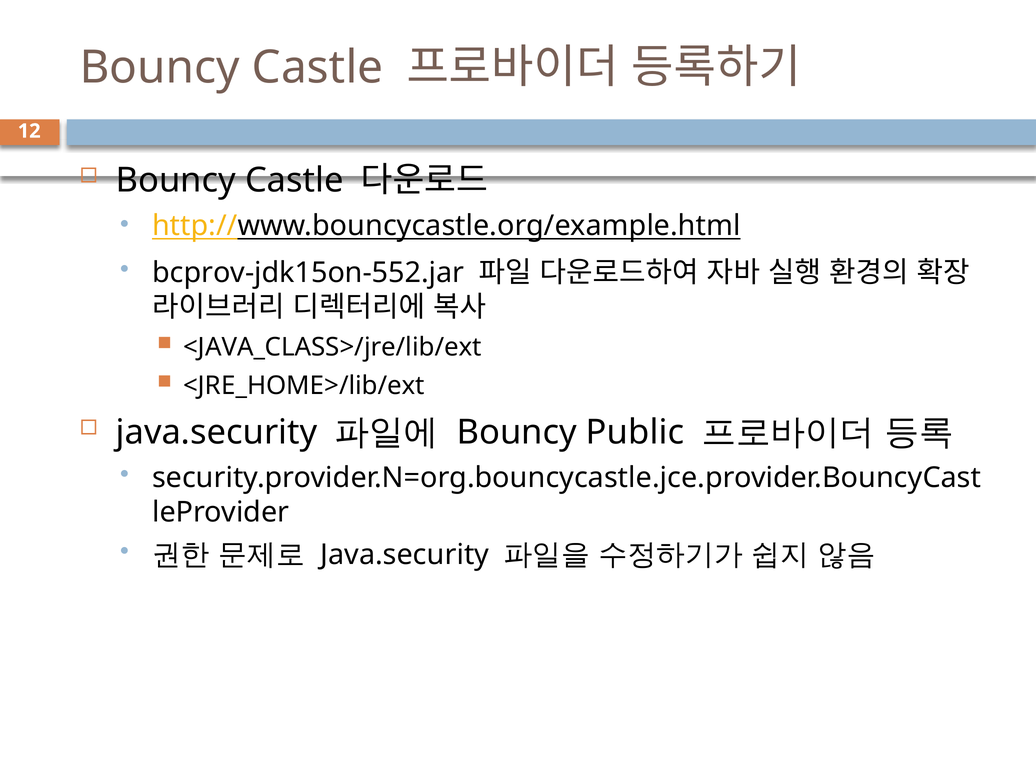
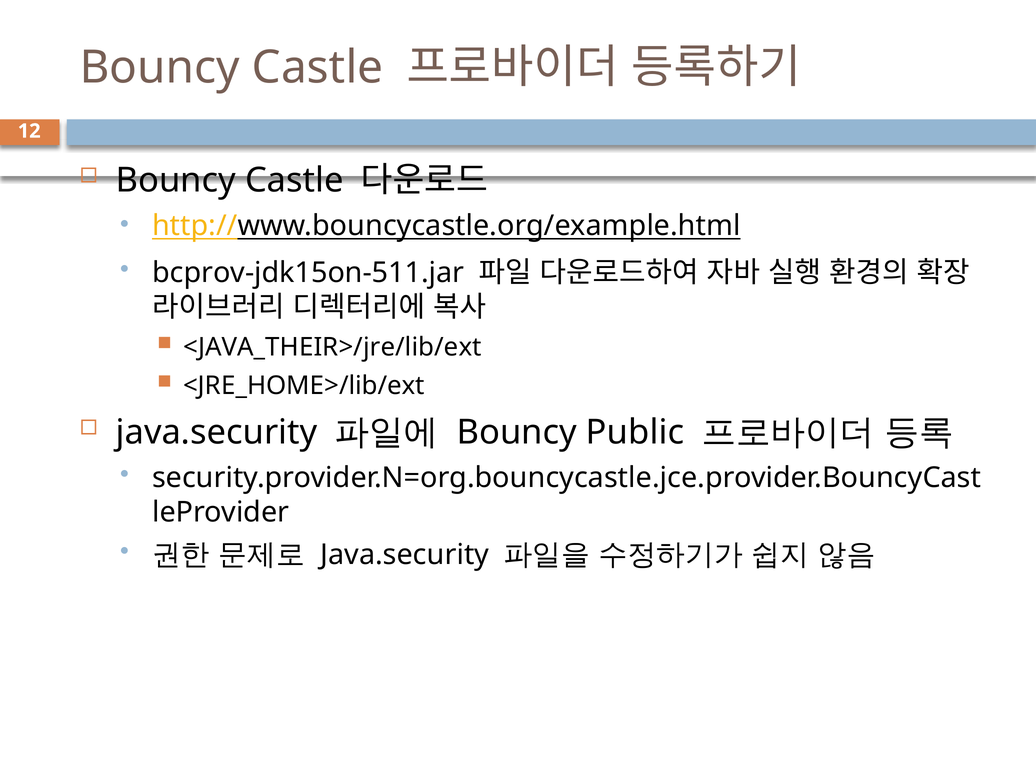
bcprov-jdk15on-552.jar: bcprov-jdk15on-552.jar -> bcprov-jdk15on-511.jar (308, 273)
<JAVA_CLASS>/jre/lib/ext: <JAVA_CLASS>/jre/lib/ext -> <JAVA_THEIR>/jre/lib/ext (332, 347)
